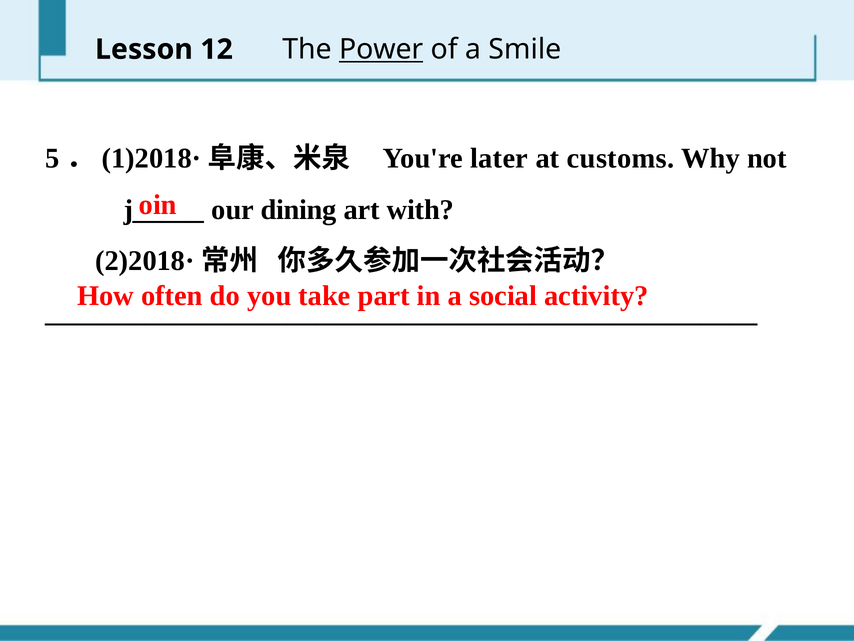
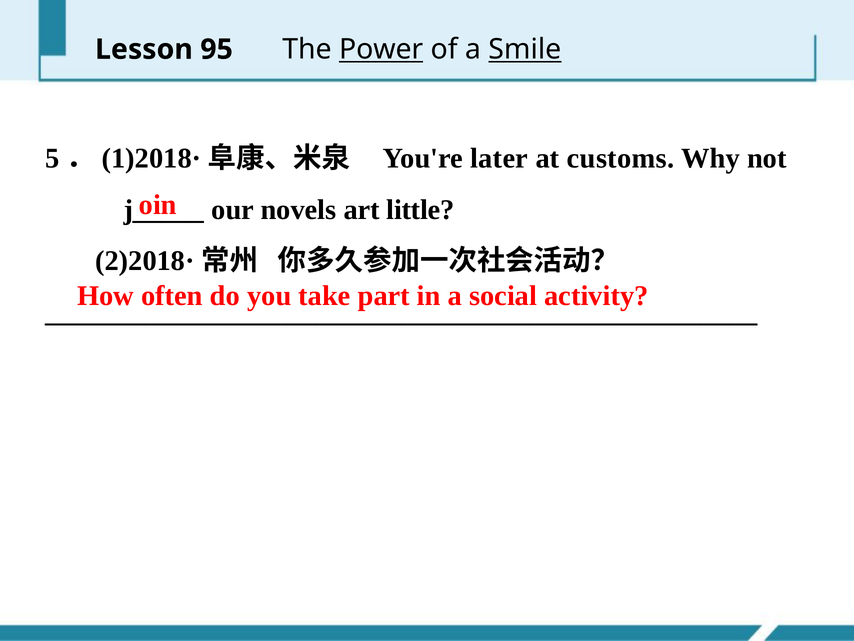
12: 12 -> 95 (217, 49)
Smile underline: none -> present (525, 49)
dining: dining -> novels (298, 210)
with: with -> little (420, 210)
